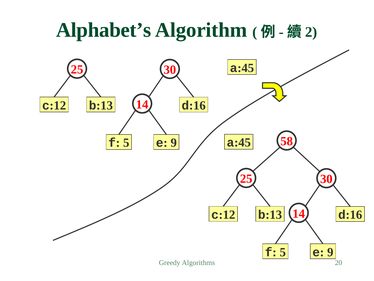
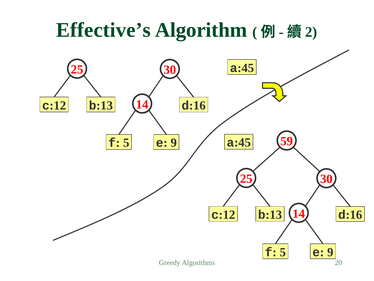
Alphabet’s: Alphabet’s -> Effective’s (103, 30)
58: 58 -> 59 (287, 141)
